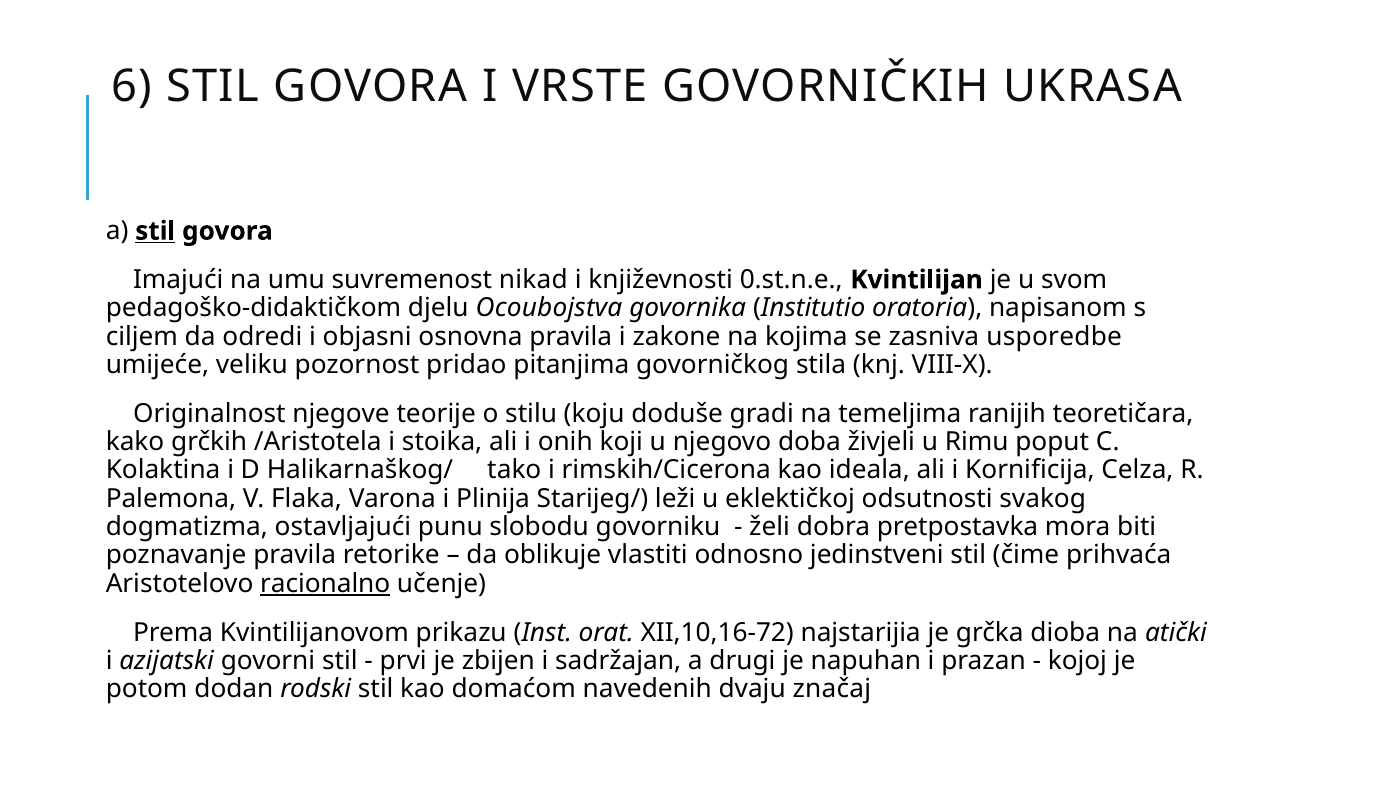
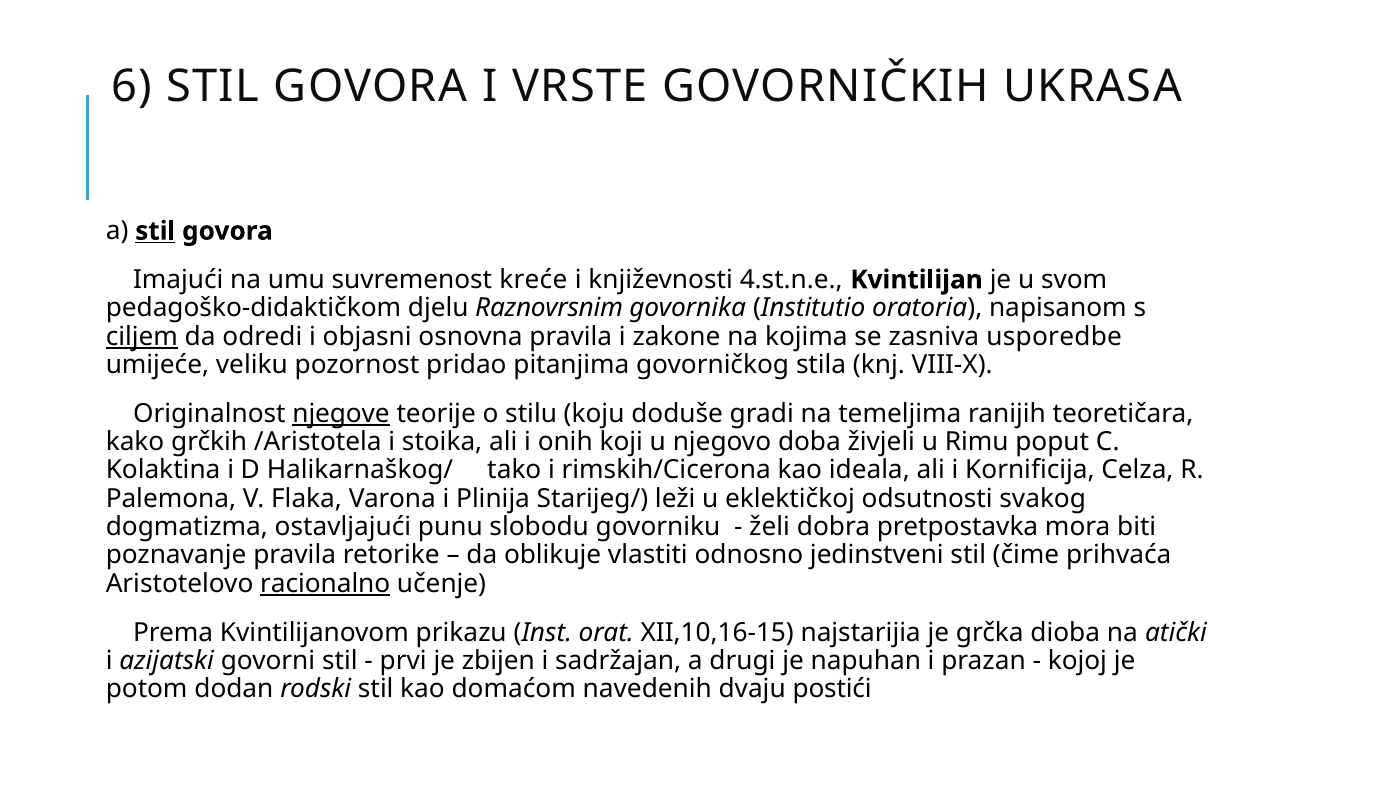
nikad: nikad -> kreće (533, 280)
0.st.n.e: 0.st.n.e -> 4.st.n.e (791, 280)
Ocoubojstva: Ocoubojstva -> Raznovrsnim (549, 308)
ciljem underline: none -> present (142, 336)
njegove underline: none -> present (341, 414)
XII,10,16-72: XII,10,16-72 -> XII,10,16-15 (717, 632)
značaj: značaj -> postići (832, 689)
